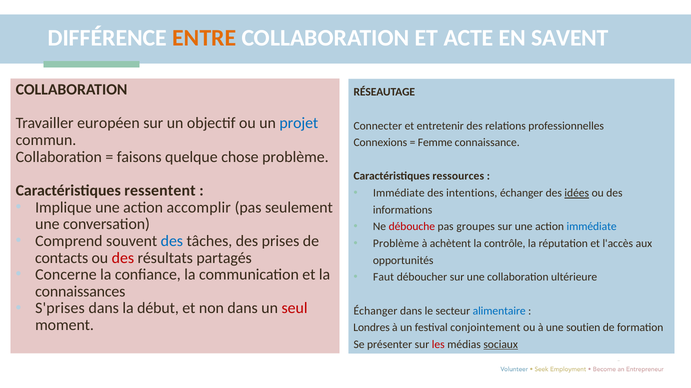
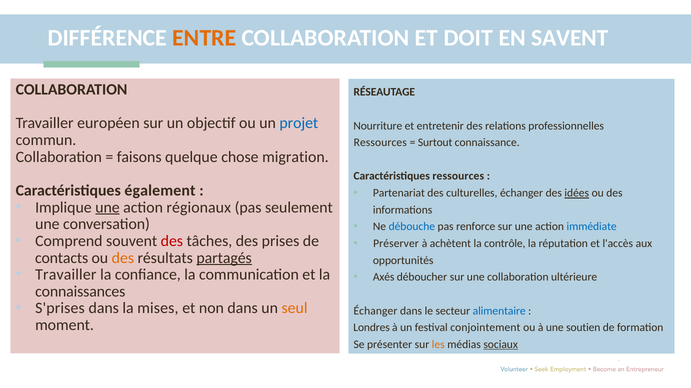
ACTE: ACTE -> DOIT (468, 38)
Connecter: Connecter -> Nourriture (378, 126)
Connexions: Connexions -> Ressources (380, 143)
Femme: Femme -> Surtout (435, 143)
chose problème: problème -> migration (295, 157)
ressentent: ressentent -> également (160, 191)
Immédiate: Immédiate -> Partenariat (399, 193)
intentions: intentions -> culturelles (472, 193)
une underline: none -> present (108, 208)
accomplir: accomplir -> régionaux (199, 208)
débouche colour: red -> blue (412, 227)
groupes: groupes -> renforce (476, 227)
des colour: blue -> red (172, 241)
Problème: Problème -> Préserver (396, 244)
des colour: red -> orange (123, 258)
partagés underline: none -> present (224, 258)
Concerne: Concerne -> Travailler (66, 275)
Faut: Faut -> Axés (384, 278)
début: début -> mises (158, 309)
seul colour: red -> orange (295, 309)
les colour: red -> orange (438, 345)
